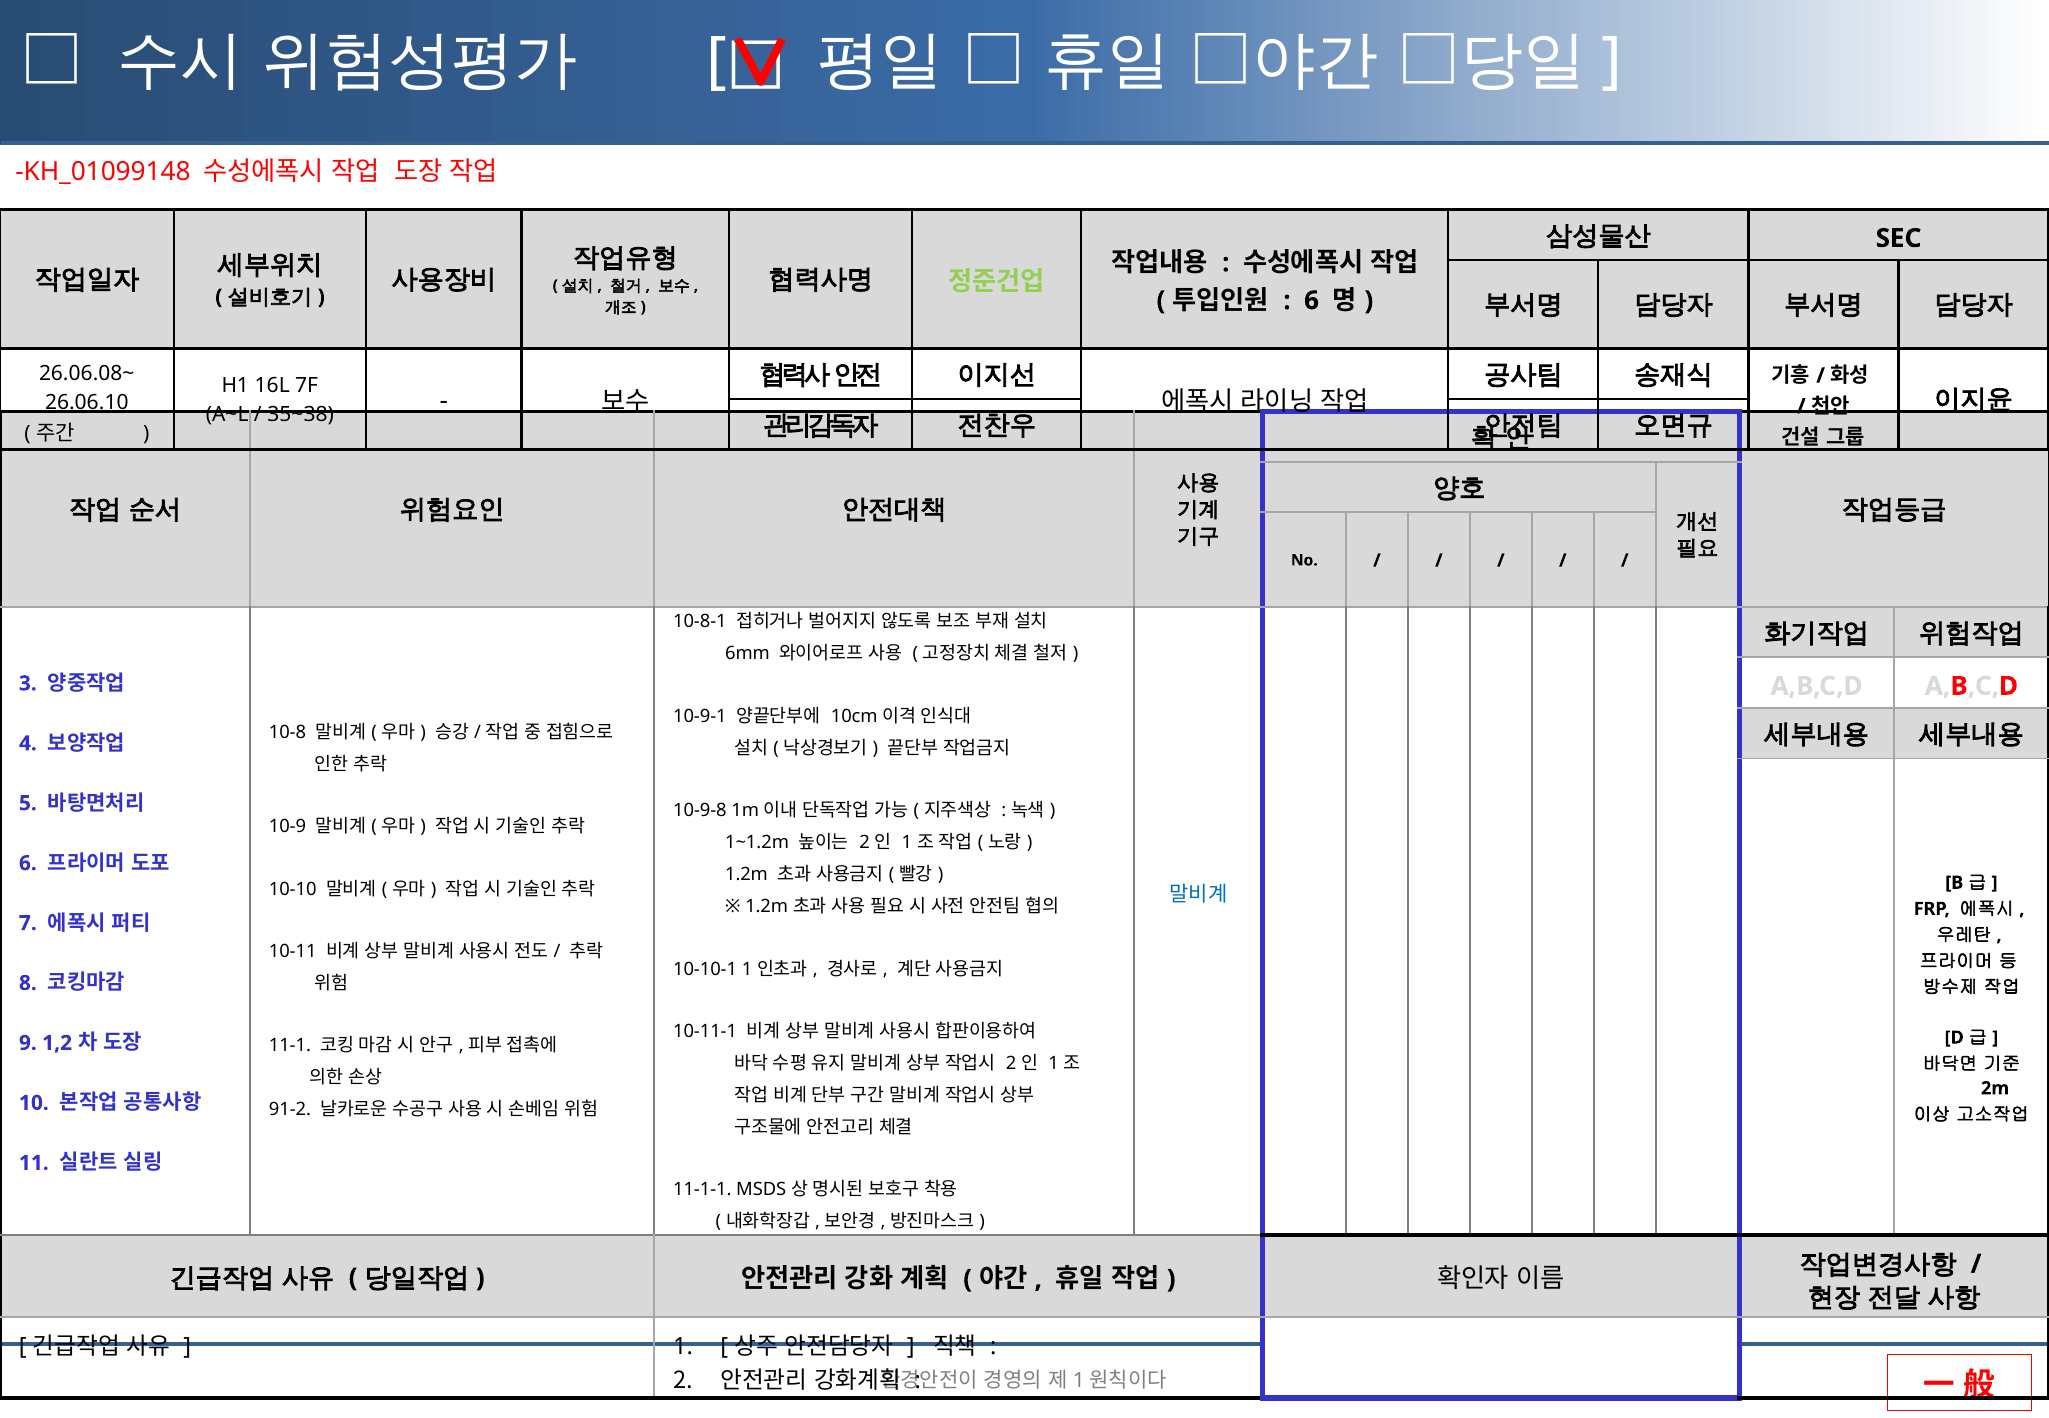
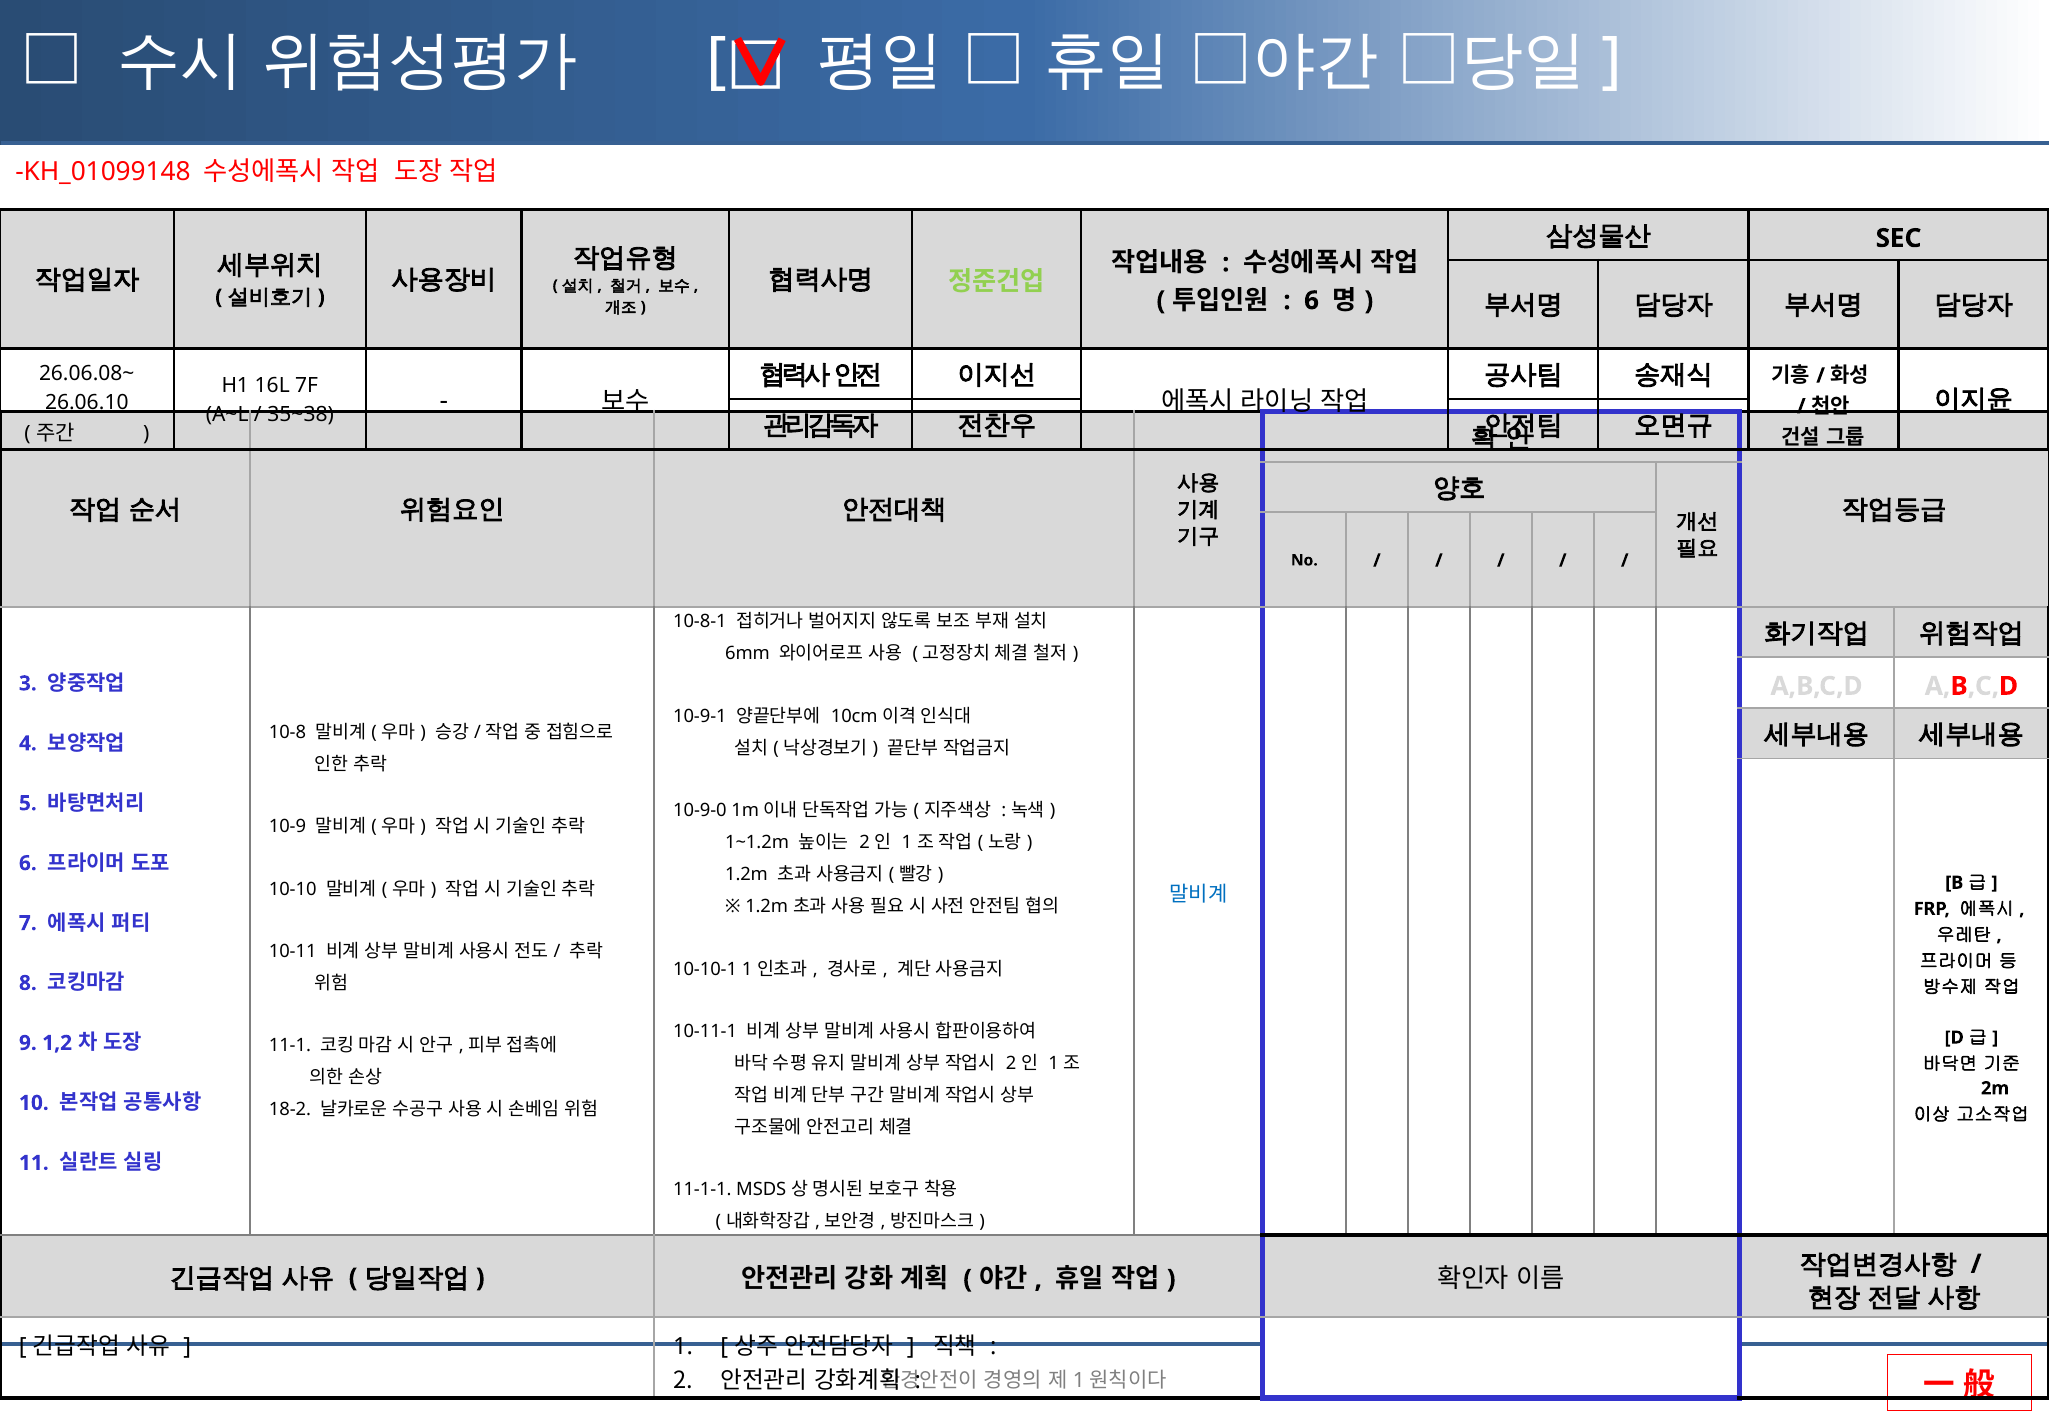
10-9-8: 10-9-8 -> 10-9-0 (700, 811)
91-2: 91-2 -> 18-2 (290, 1110)
